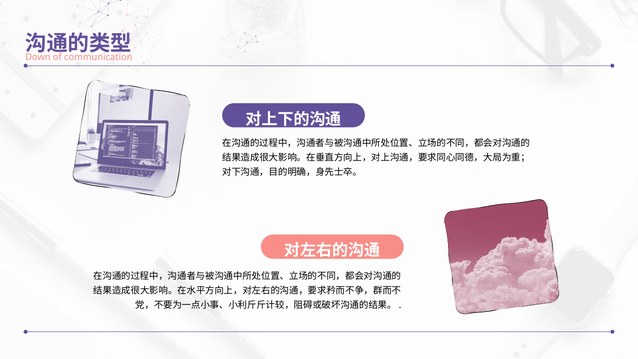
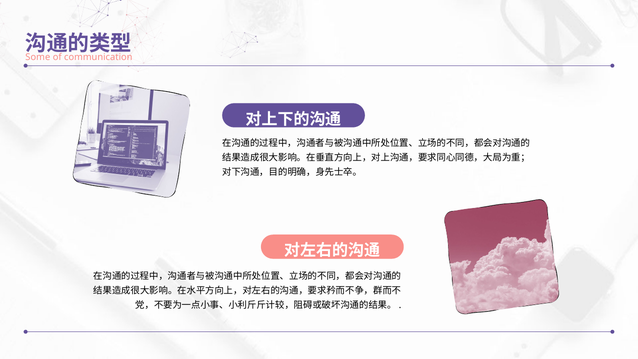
Down: Down -> Some (38, 57)
